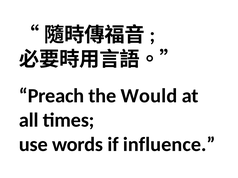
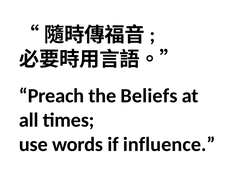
Would: Would -> Beliefs (149, 96)
